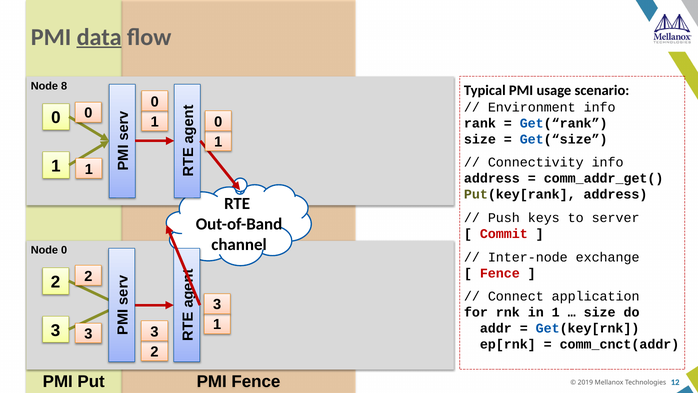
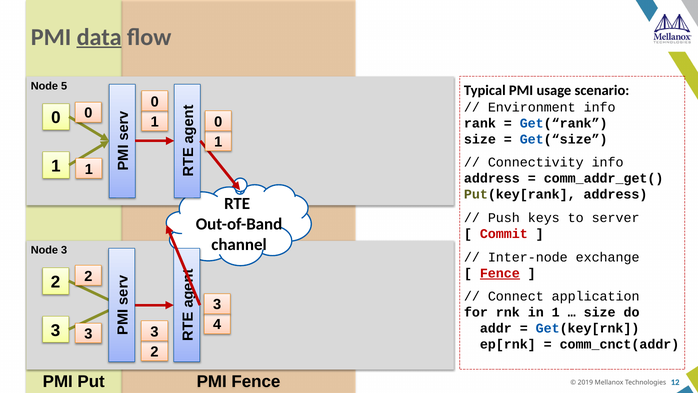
8: 8 -> 5 (64, 86)
Node 0: 0 -> 3 (64, 250)
Fence underline: none -> present (500, 273)
1: 1 -> 4 (217, 324)
